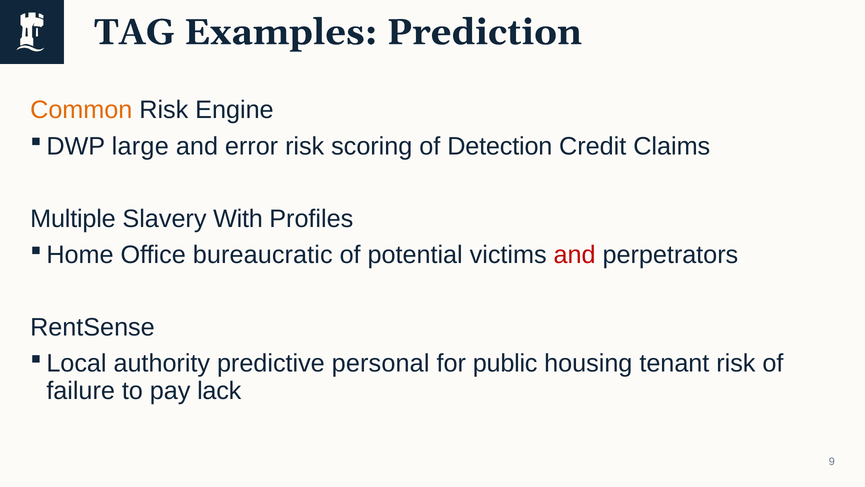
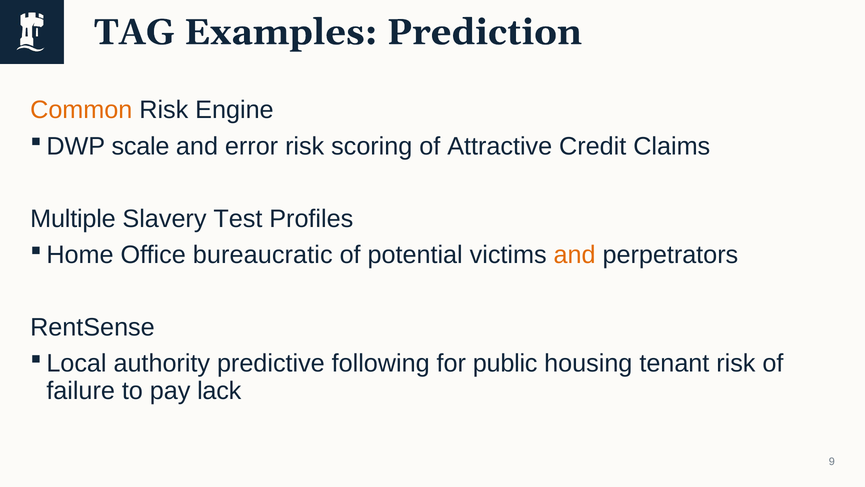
large: large -> scale (140, 146)
Detection: Detection -> Attractive (500, 146)
With: With -> Test (238, 218)
and colour: red -> orange (575, 255)
personal: personal -> following (381, 363)
